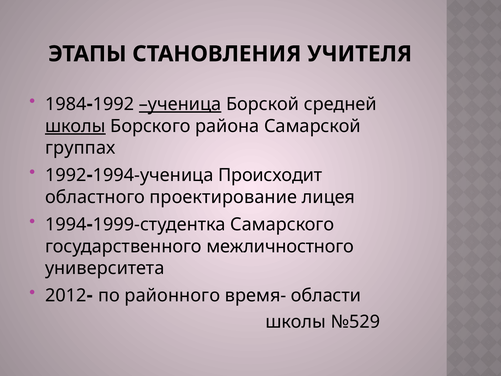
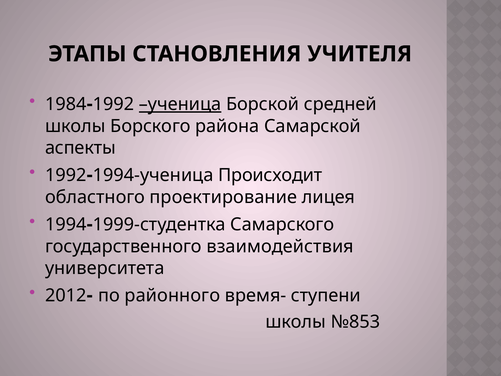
школы underline: present -> none (75, 126)
группах: группах -> аспекты (80, 148)
межличностного: межличностного -> взаимодействия (280, 246)
области: области -> ступени (326, 295)
№529: №529 -> №853 (355, 322)
